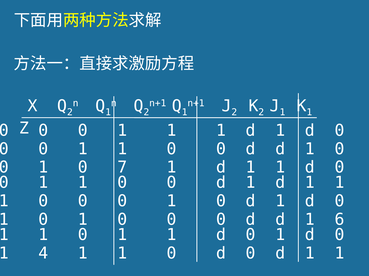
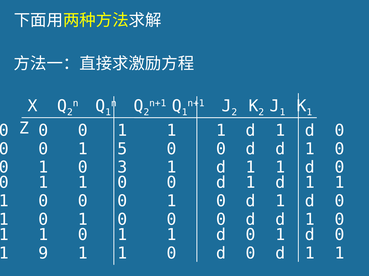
1: 1 -> 5 (122, 149)
7: 7 -> 3 (122, 168)
6: 6 -> 0 (340, 220)
4: 4 -> 9 (43, 254)
